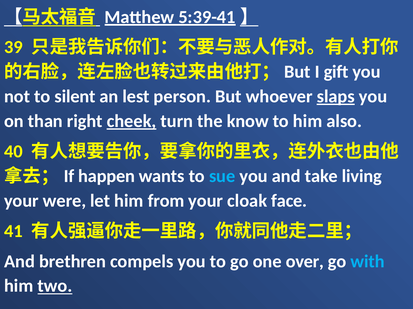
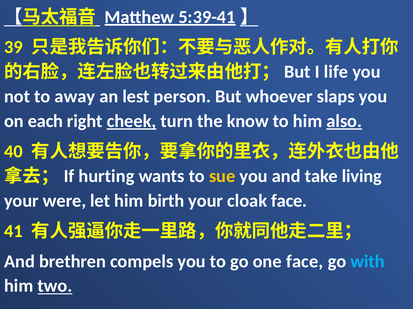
gift: gift -> life (336, 72)
silent: silent -> away (75, 97)
slaps underline: present -> none (336, 97)
than: than -> each (45, 121)
also underline: none -> present (344, 121)
happen: happen -> hurting (106, 176)
sue colour: light blue -> yellow (222, 176)
from: from -> birth (166, 201)
one over: over -> face (305, 262)
